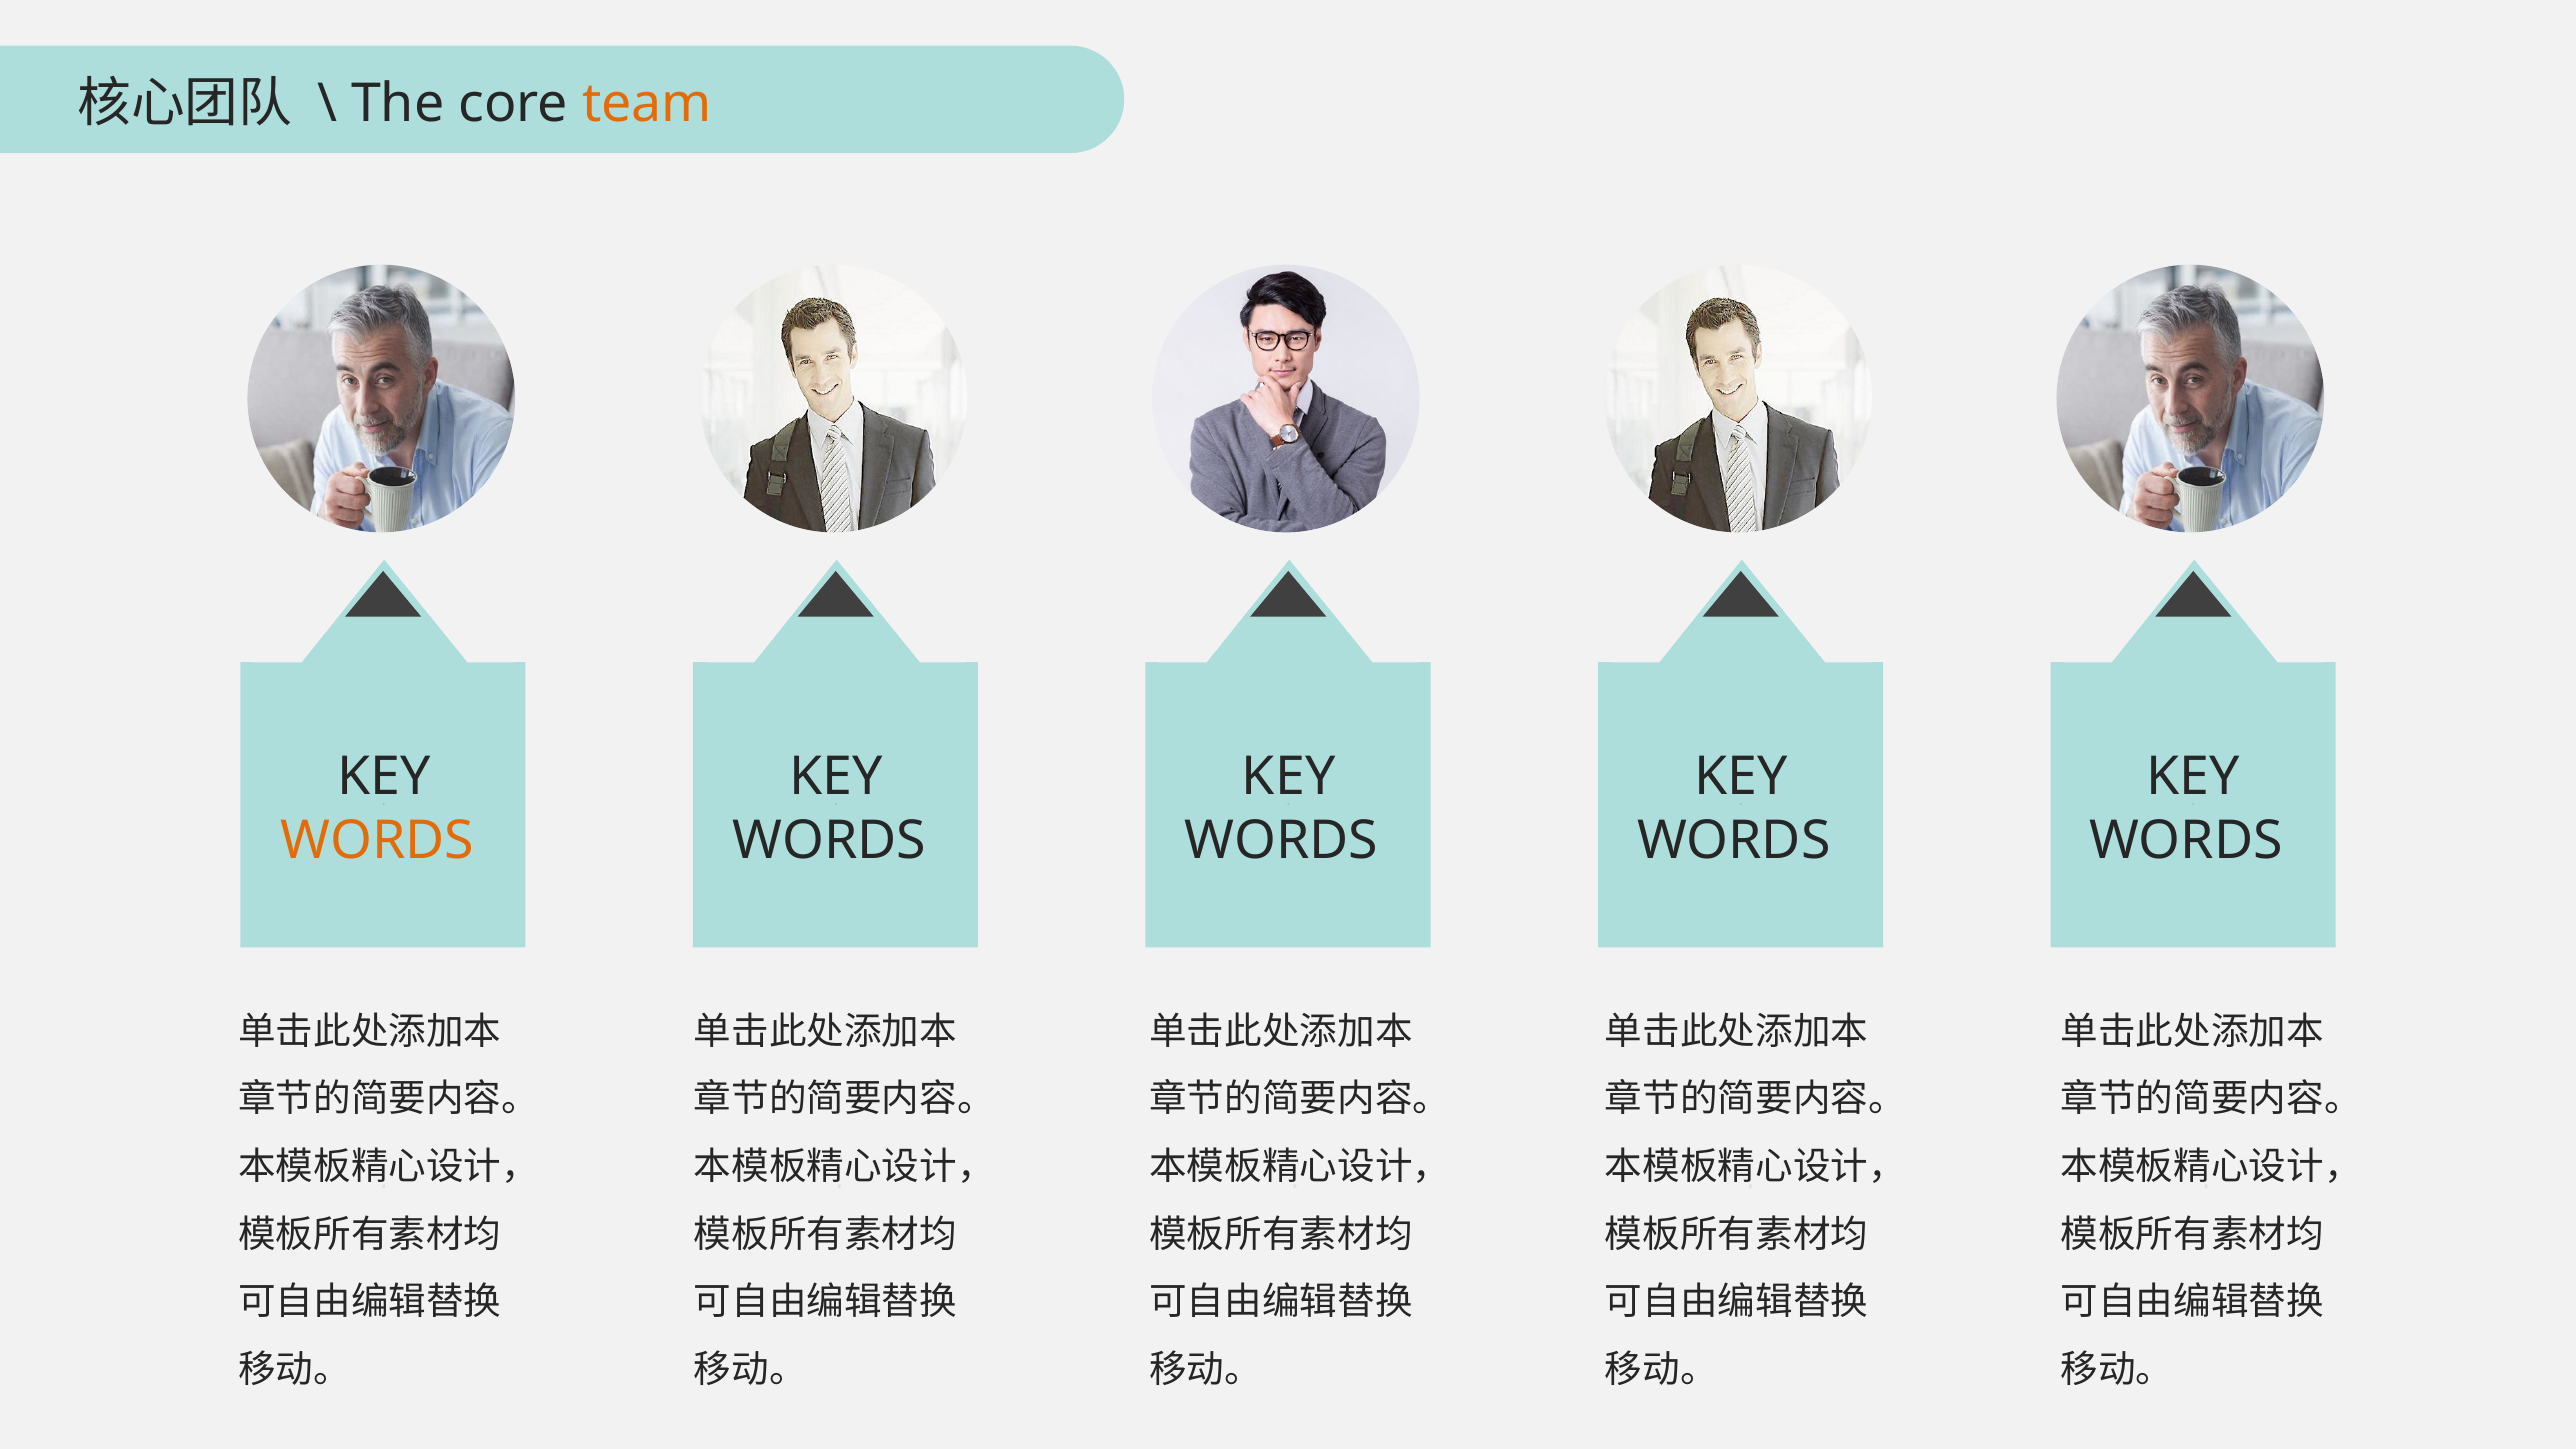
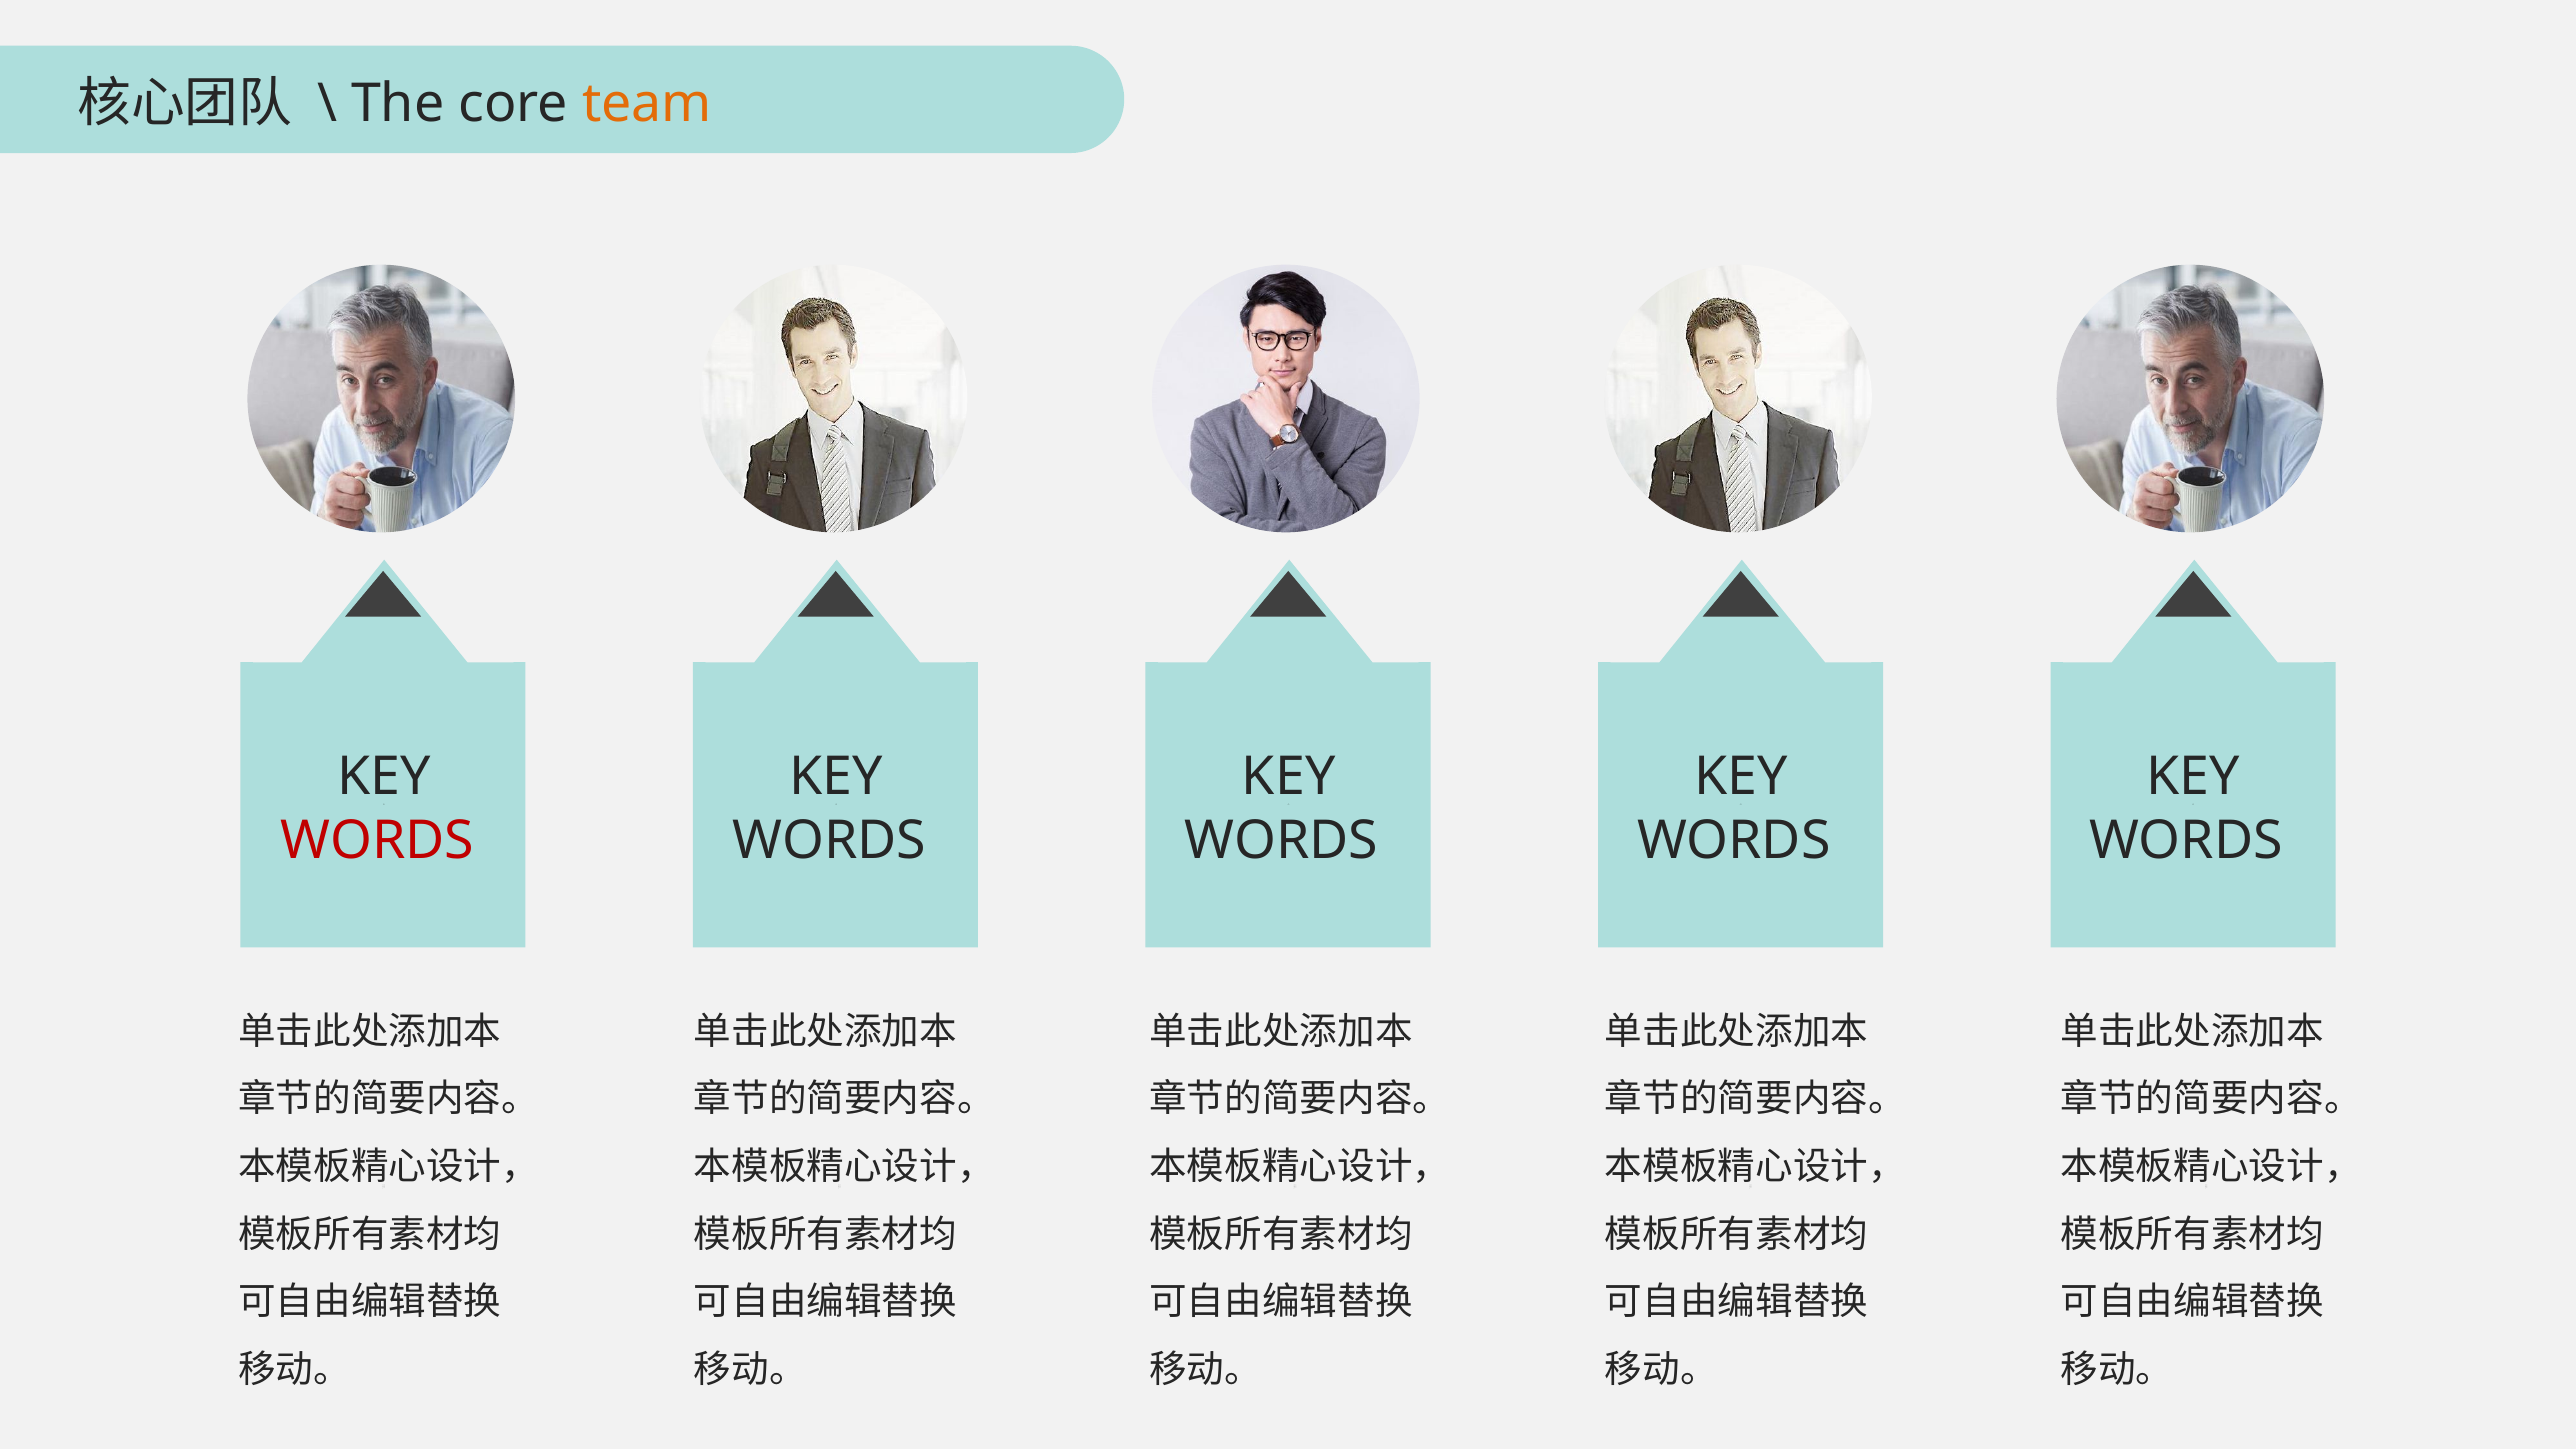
WORDS colour: orange -> red (377, 841)
